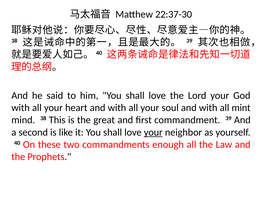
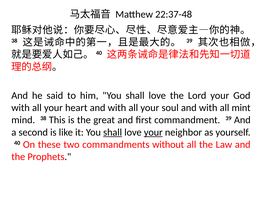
22:37-30: 22:37-30 -> 22:37-48 (174, 14)
shall underline: none -> present (113, 132)
enough: enough -> without (168, 144)
